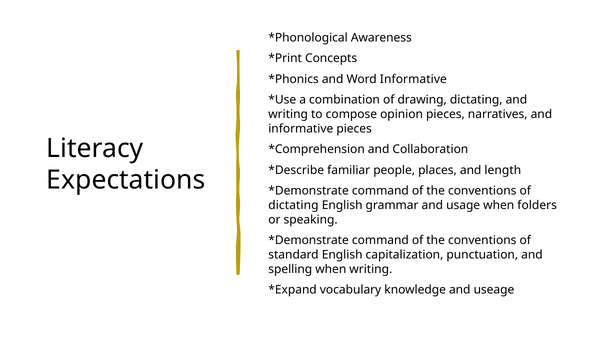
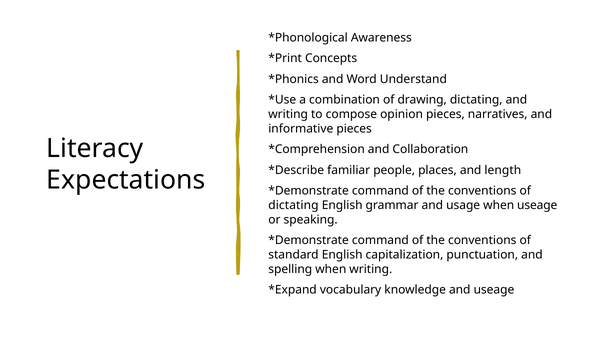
Word Informative: Informative -> Understand (413, 79)
when folders: folders -> useage (537, 205)
